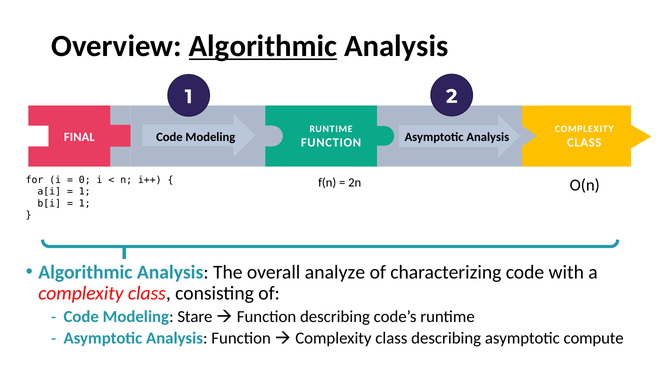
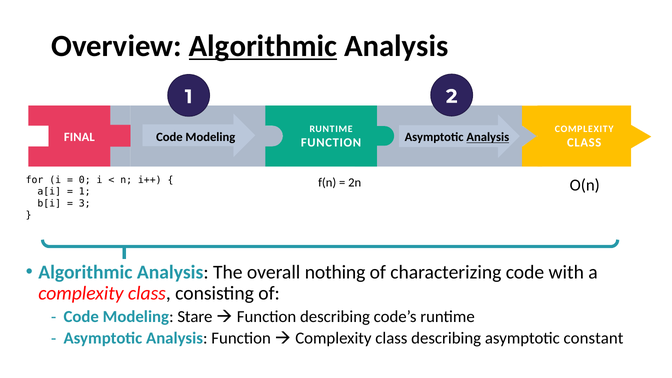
Analysis underline: none -> present (488, 137)
1: 1 -> 3 (85, 203)
analyze: analyze -> nothing (335, 272)
compute: compute -> constant (594, 338)
